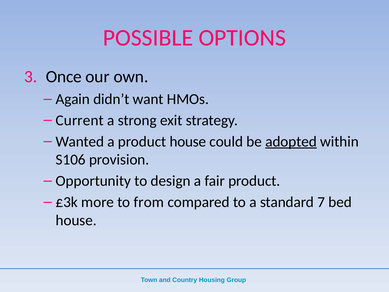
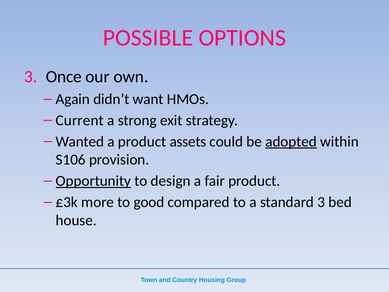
product house: house -> assets (188, 141)
Opportunity underline: none -> present (93, 181)
from: from -> good (149, 202)
standard 7: 7 -> 3 (321, 202)
